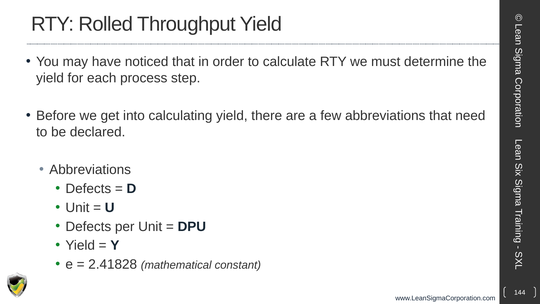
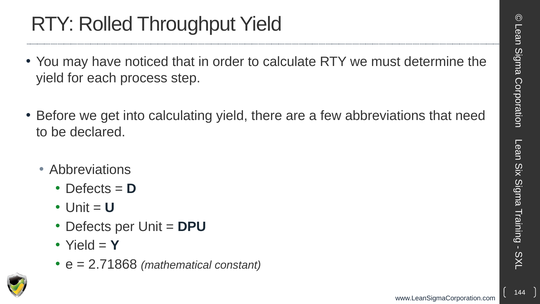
2.41828: 2.41828 -> 2.71868 (113, 264)
